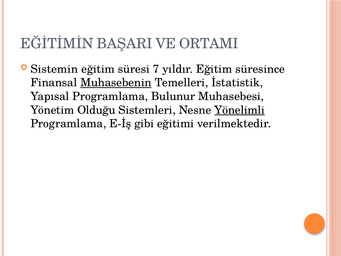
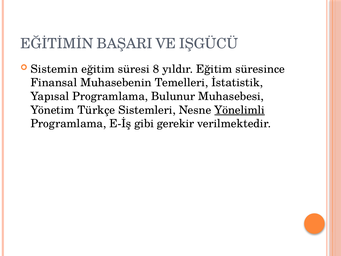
ORTAMI: ORTAMI -> IŞGÜCÜ (209, 44)
7: 7 -> 8 (156, 69)
Muhasebenin underline: present -> none (116, 83)
Olduğu: Olduğu -> Türkçe (96, 110)
eğitimi: eğitimi -> gerekir (176, 124)
